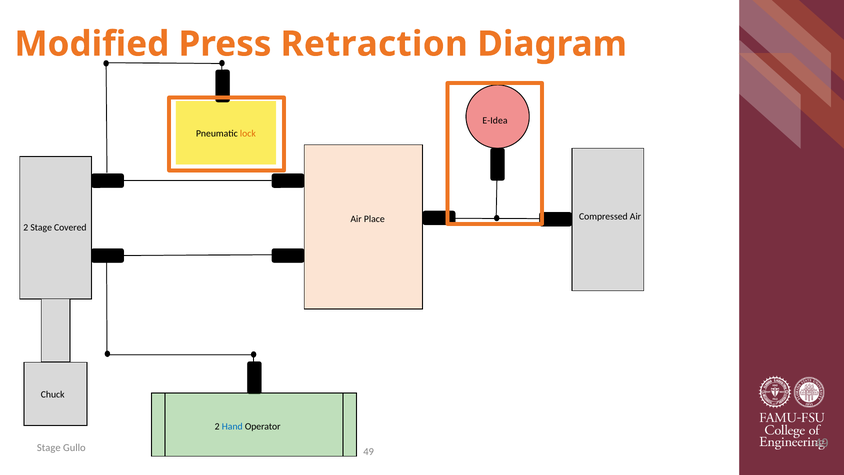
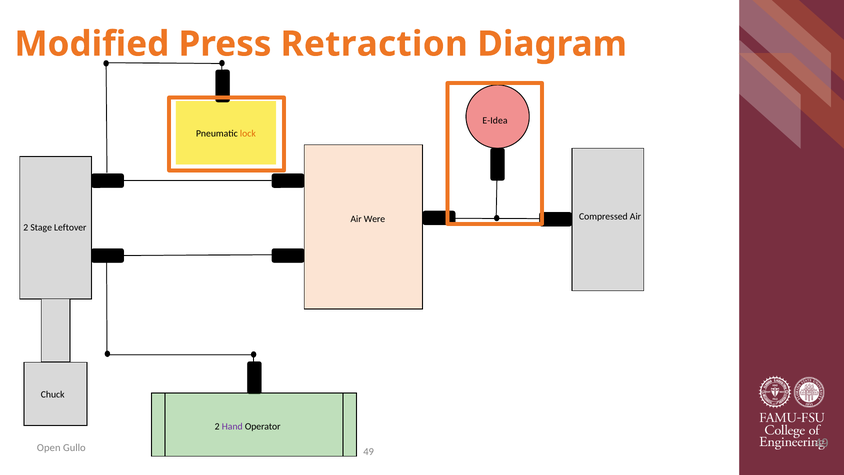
Place: Place -> Were (374, 219)
Covered: Covered -> Leftover (70, 227)
Hand colour: blue -> purple (232, 426)
Stage: Stage -> Open (49, 448)
